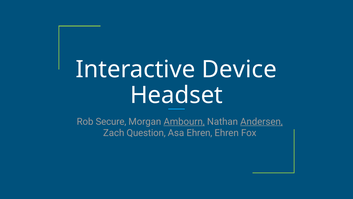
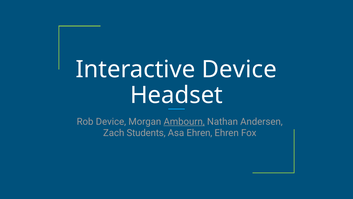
Rob Secure: Secure -> Device (111, 121)
Andersen underline: present -> none (261, 121)
Question: Question -> Students (146, 133)
